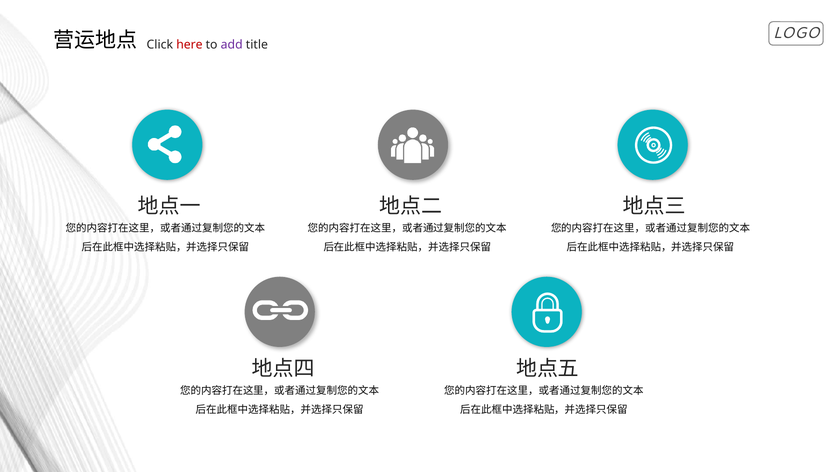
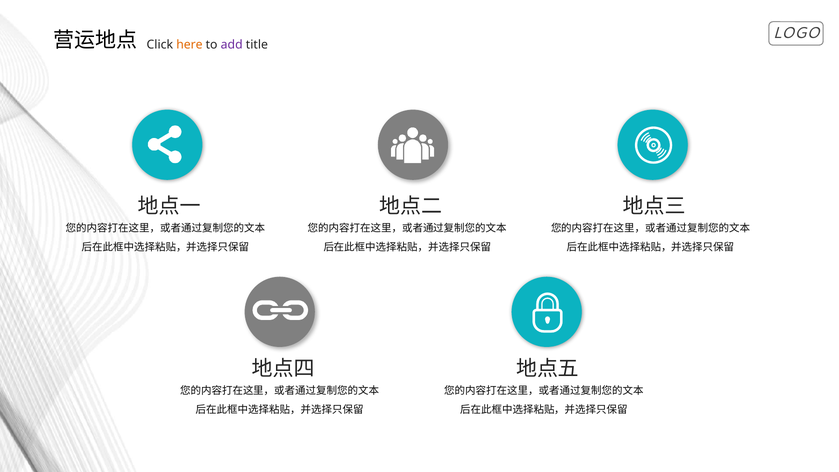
here colour: red -> orange (189, 45)
